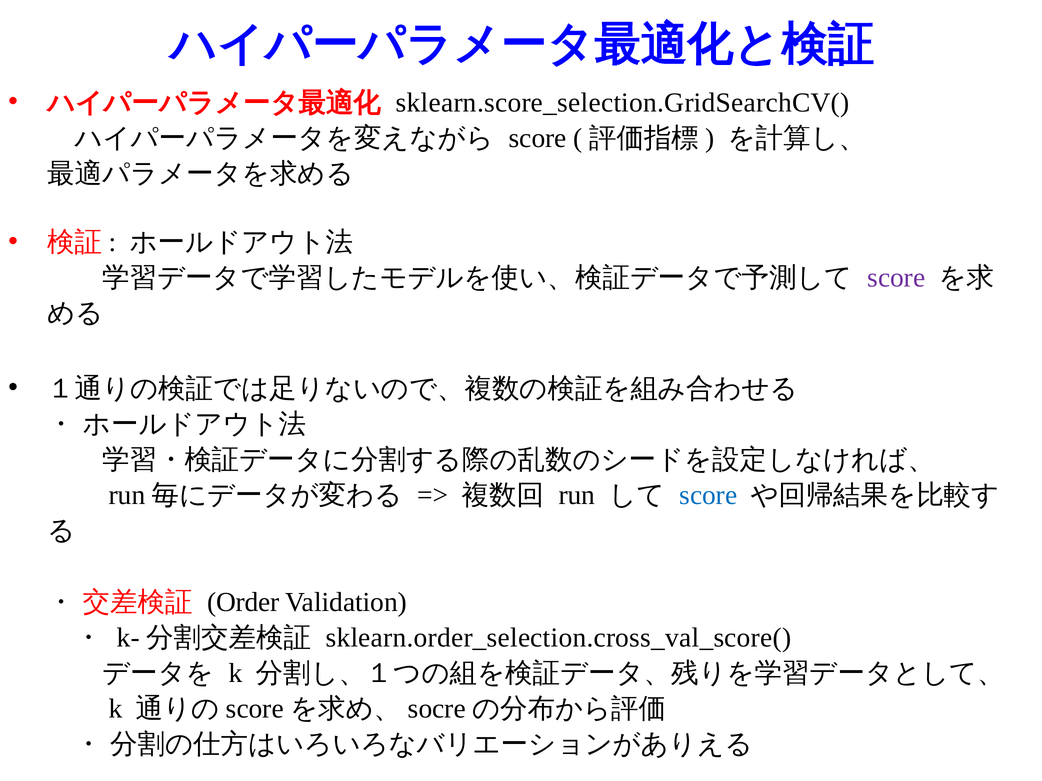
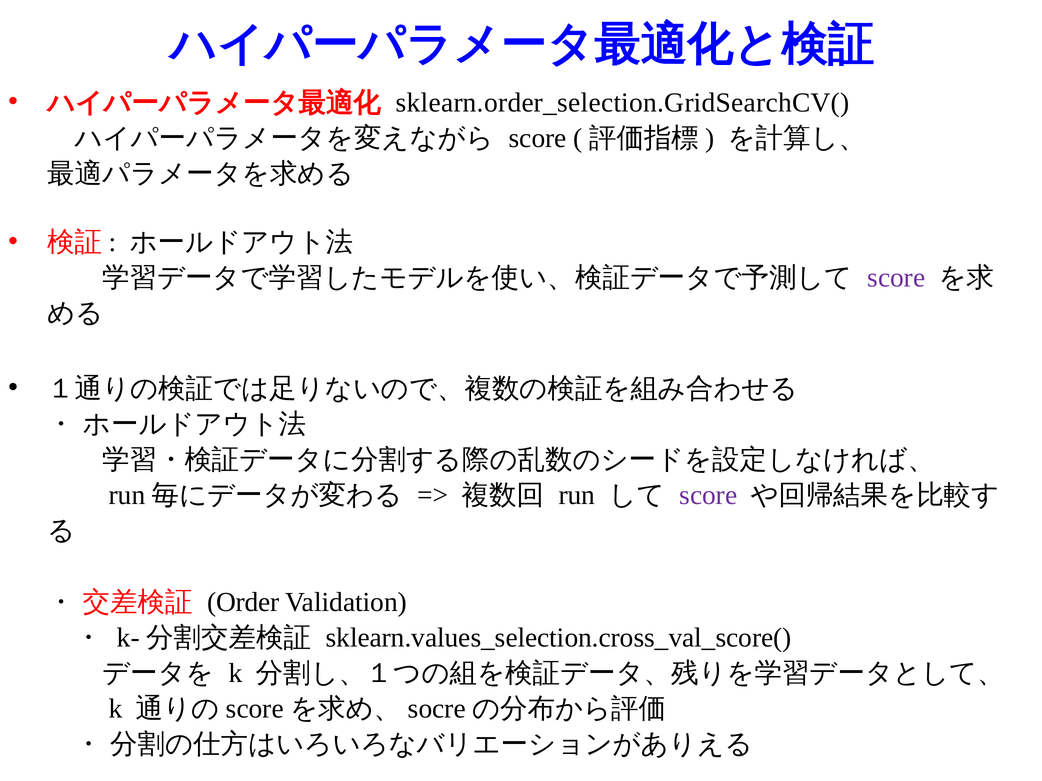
sklearn.score_selection.GridSearchCV(: sklearn.score_selection.GridSearchCV( -> sklearn.order_selection.GridSearchCV( (623, 103)
score colour: blue -> purple (708, 496)
sklearn.order_selection.cross_val_score(: sklearn.order_selection.cross_val_score( -> sklearn.values_selection.cross_val_score( (559, 638)
